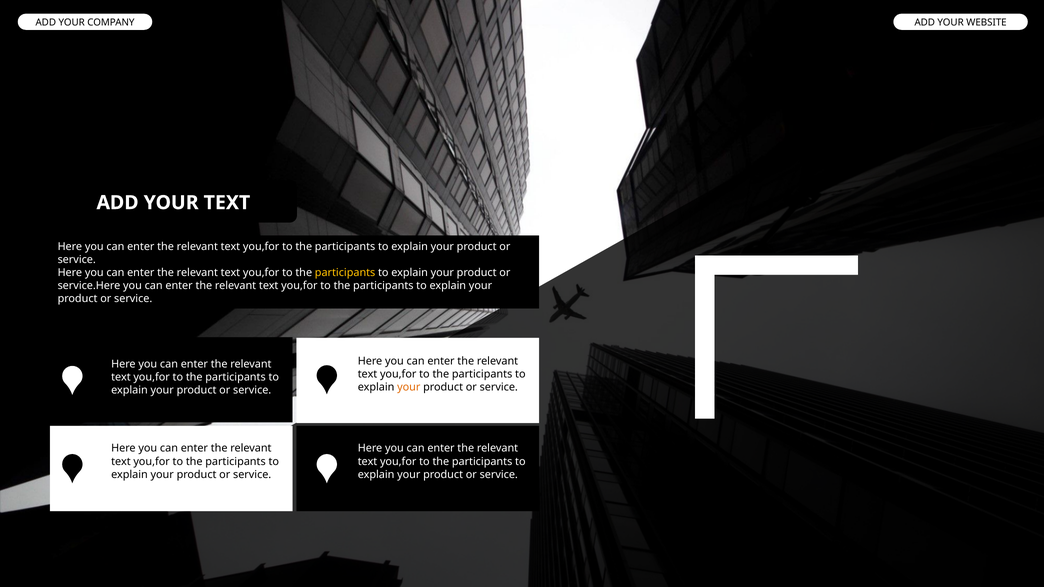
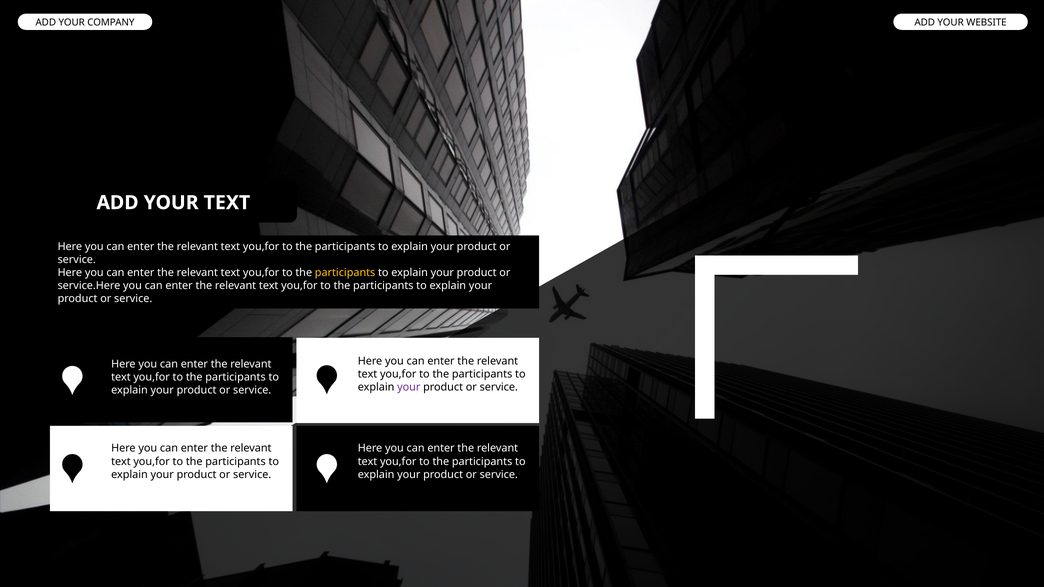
your colour: orange -> purple (409, 387)
